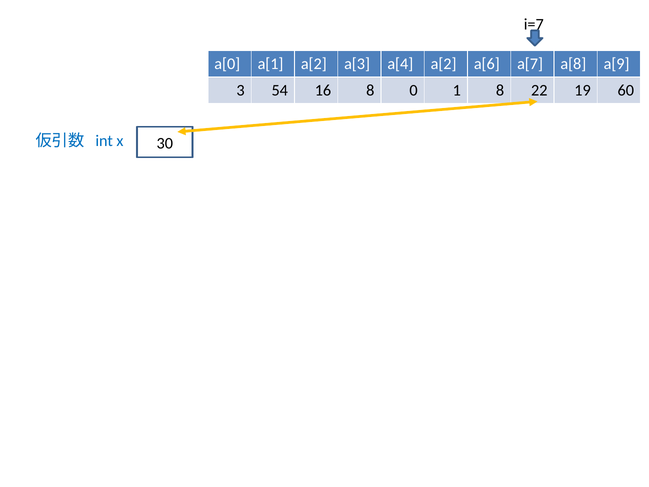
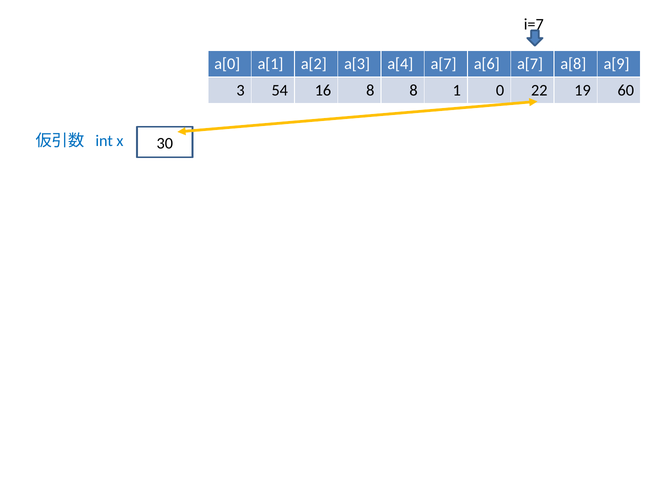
a[4 a[2: a[2 -> a[7 (444, 64)
8 0: 0 -> 8 (414, 90)
1 8: 8 -> 0 (500, 90)
